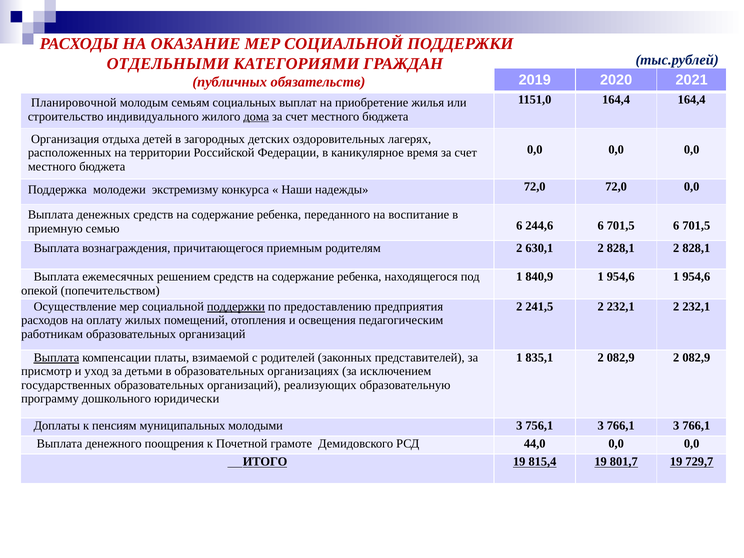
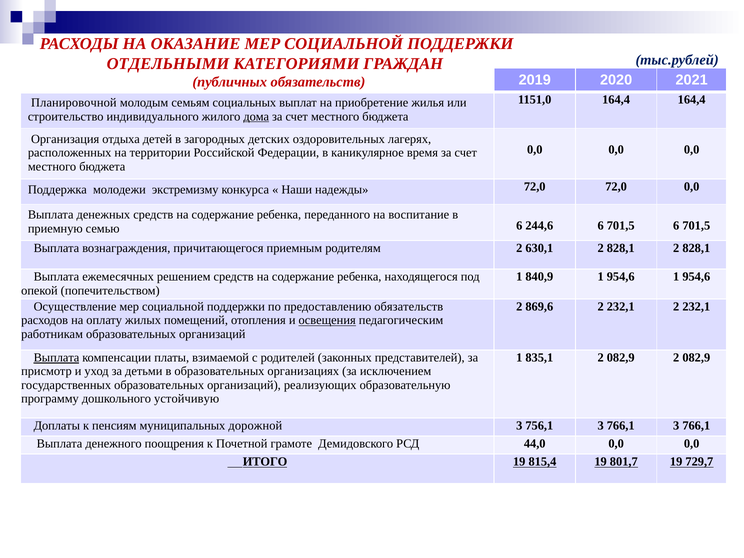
поддержки underline: present -> none (236, 307)
предоставлению предприятия: предприятия -> обязательств (409, 307)
241,5: 241,5 -> 869,6 (539, 307)
освещения underline: none -> present (327, 320)
юридически: юридически -> устойчивую (187, 399)
молодыми: молодыми -> дорожной (255, 426)
